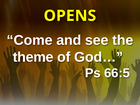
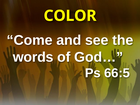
OPENS: OPENS -> COLOR (70, 16)
theme: theme -> words (33, 57)
